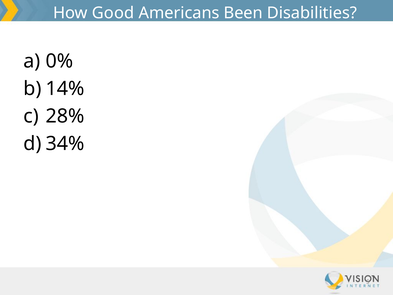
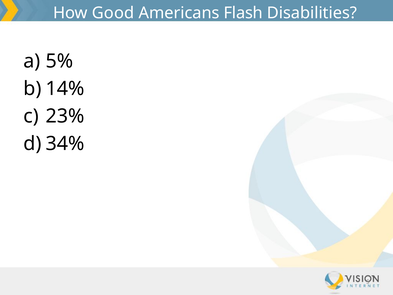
Been: Been -> Flash (243, 13)
0%: 0% -> 5% (59, 61)
28%: 28% -> 23% (65, 116)
